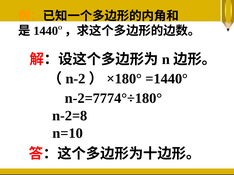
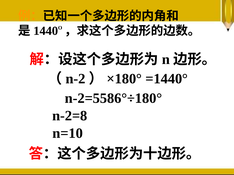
n-2=7774°÷180°: n-2=7774°÷180° -> n-2=5586°÷180° (113, 98)
